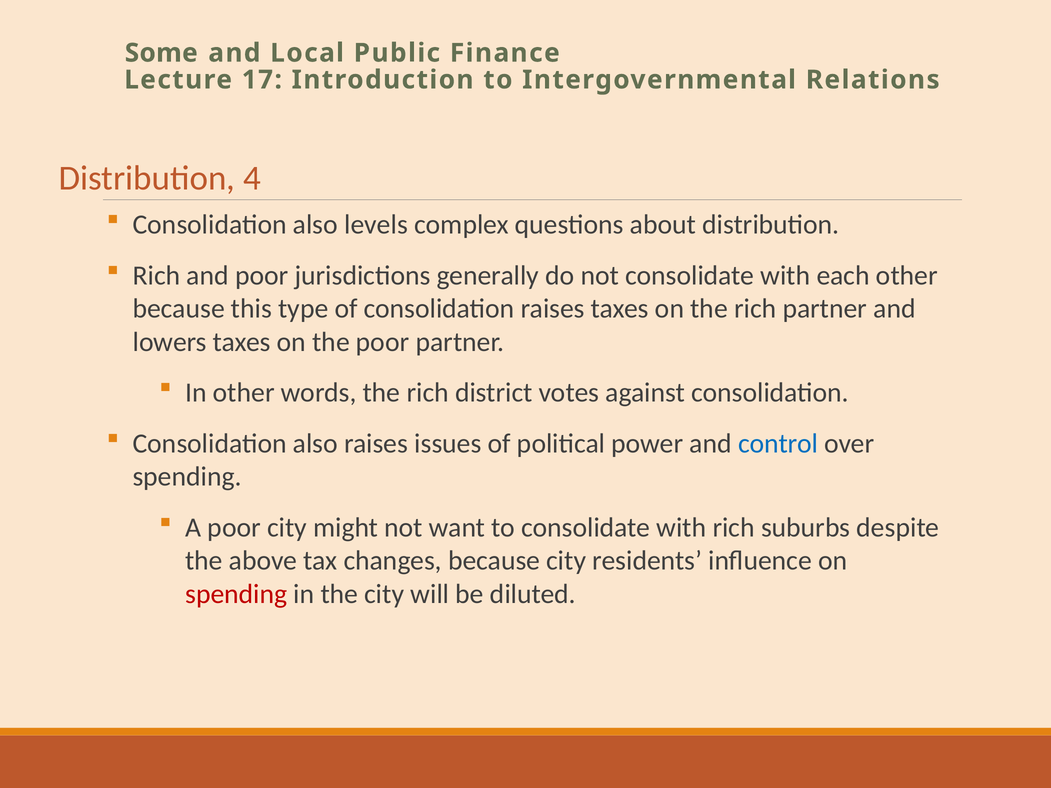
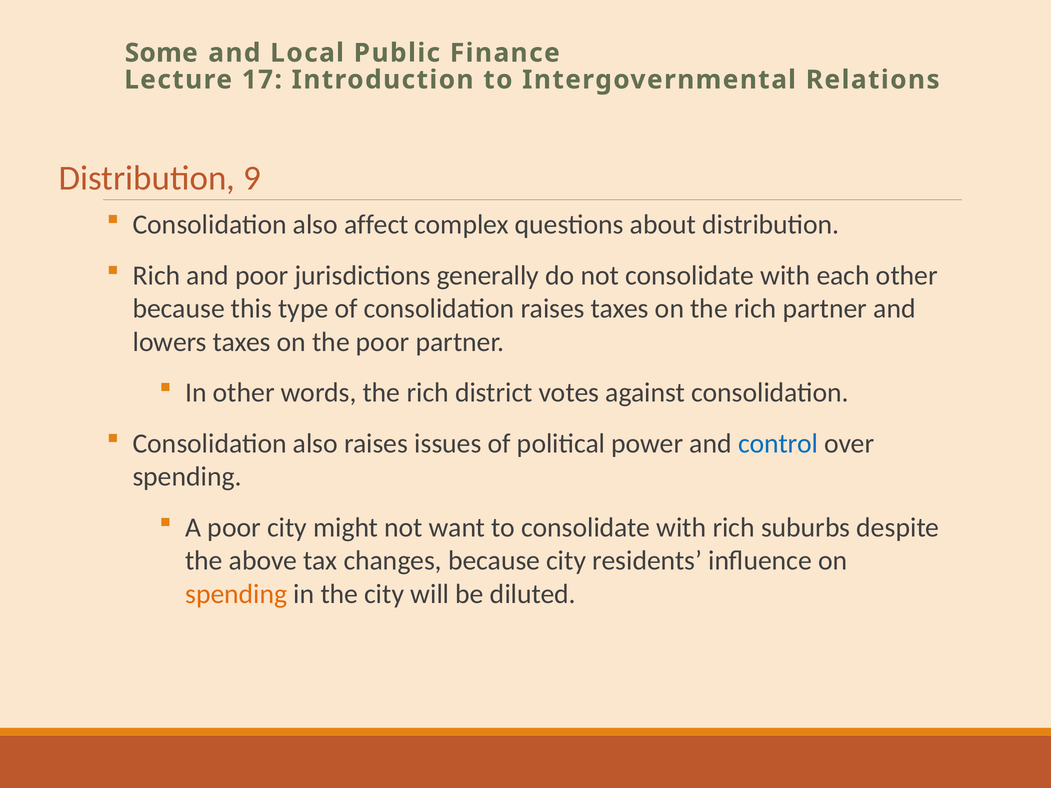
4: 4 -> 9 (252, 178)
levels: levels -> affect (376, 225)
spending colour: red -> orange (236, 594)
